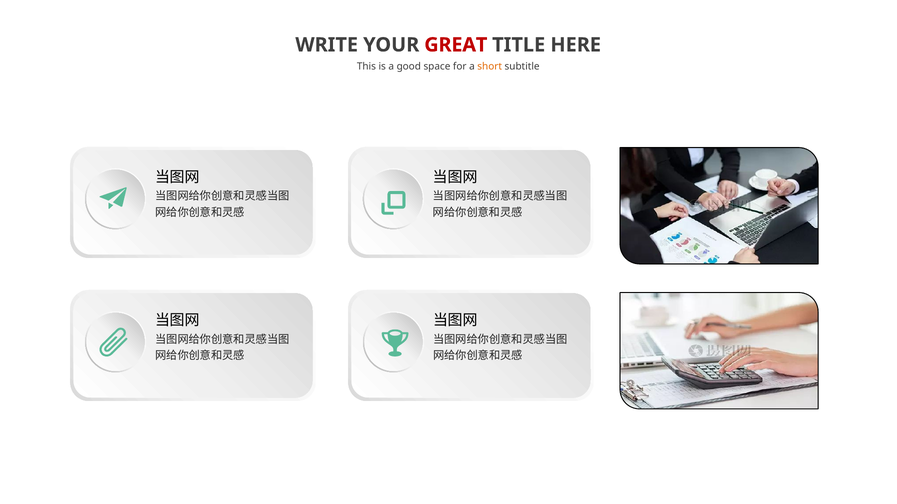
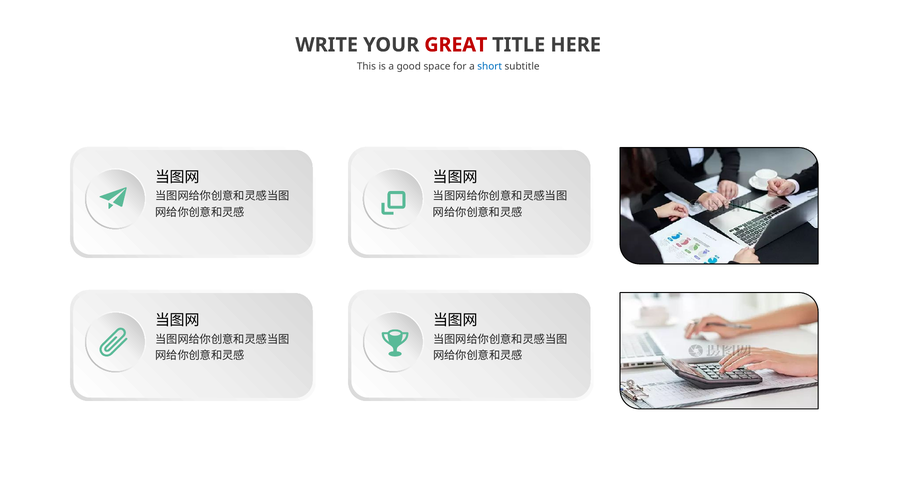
short colour: orange -> blue (490, 67)
